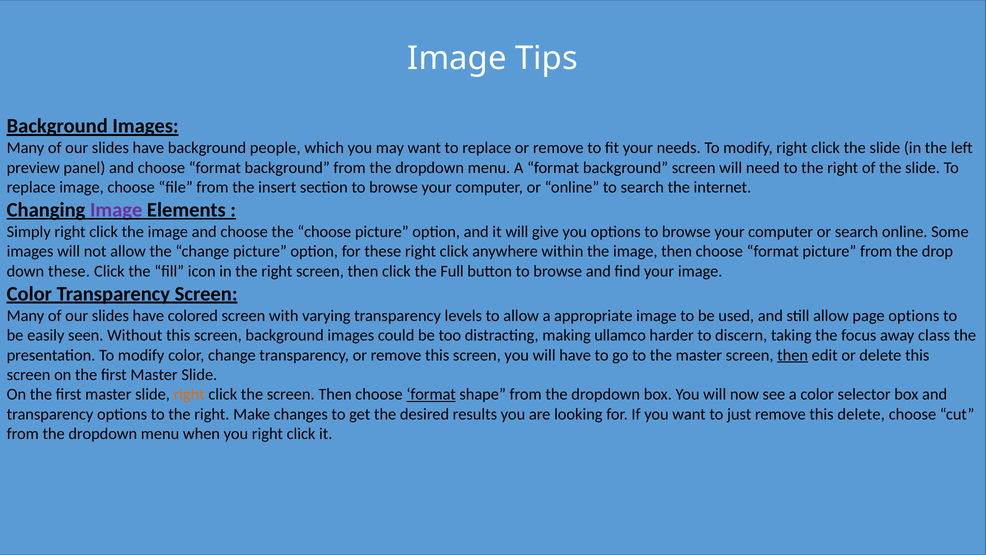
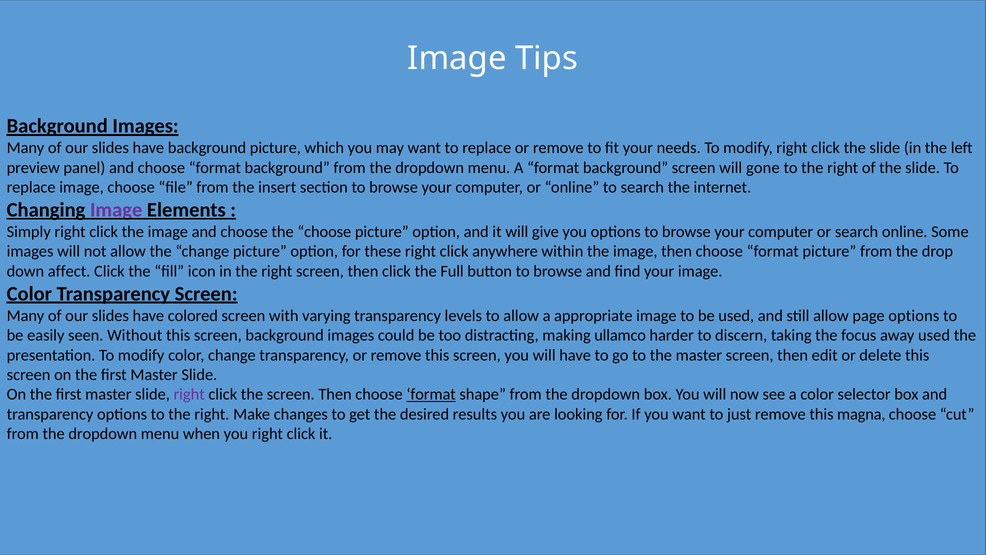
background people: people -> picture (275, 148)
need: need -> gone (763, 168)
down these: these -> affect (69, 271)
away class: class -> used (934, 335)
then underline: present -> none (793, 355)
right colour: orange -> purple (189, 394)
this delete: delete -> magna (861, 414)
